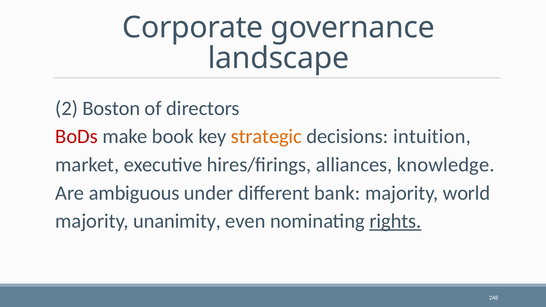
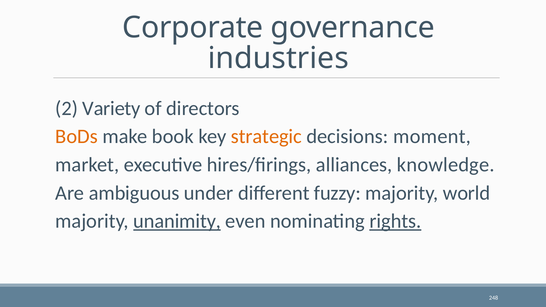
landscape: landscape -> industries (278, 58)
Boston: Boston -> Variety (111, 108)
BoDs colour: red -> orange (77, 137)
intuition: intuition -> moment (432, 137)
bank: bank -> fuzzy (337, 193)
unanimity underline: none -> present (177, 221)
